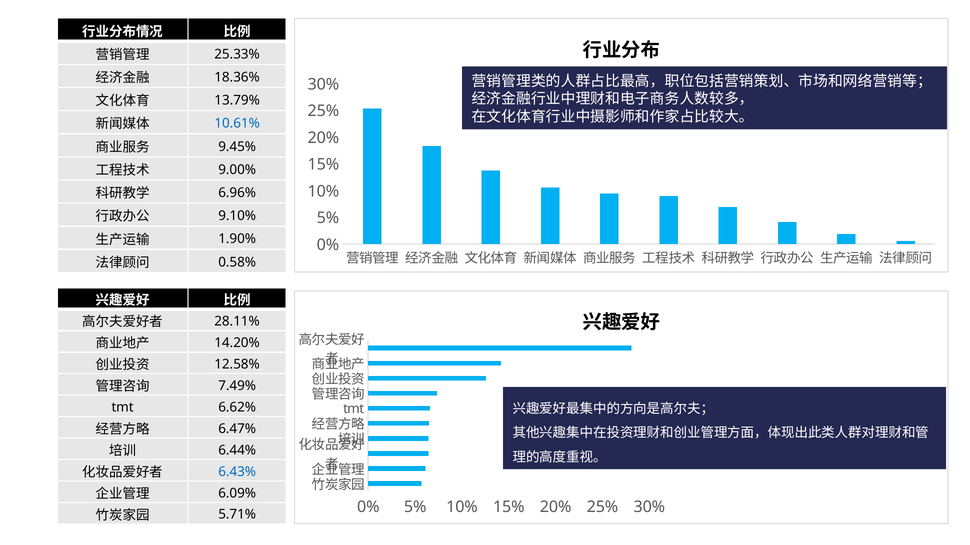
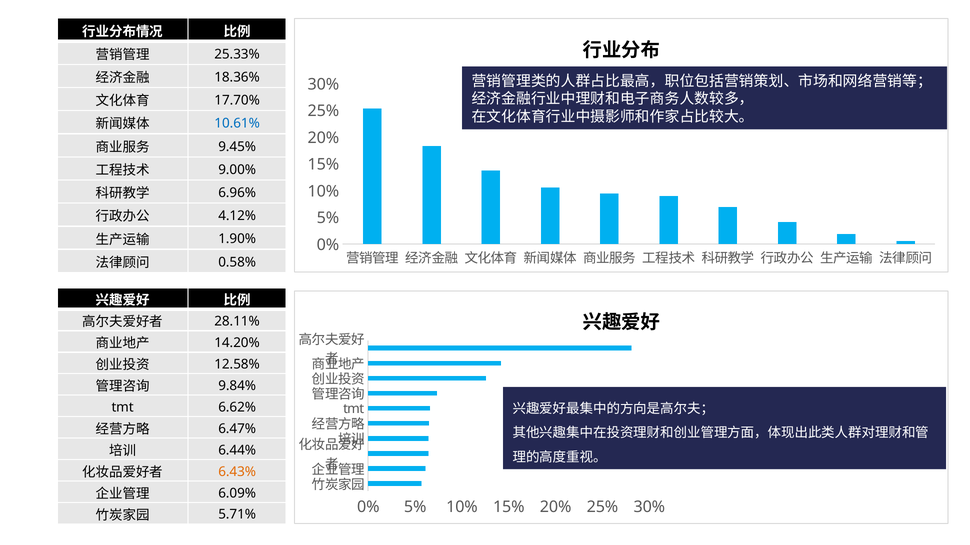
13.79%: 13.79% -> 17.70% (237, 100)
9.10%: 9.10% -> 4.12% (237, 216)
7.49%: 7.49% -> 9.84% (237, 386)
6.43% colour: blue -> orange (237, 472)
